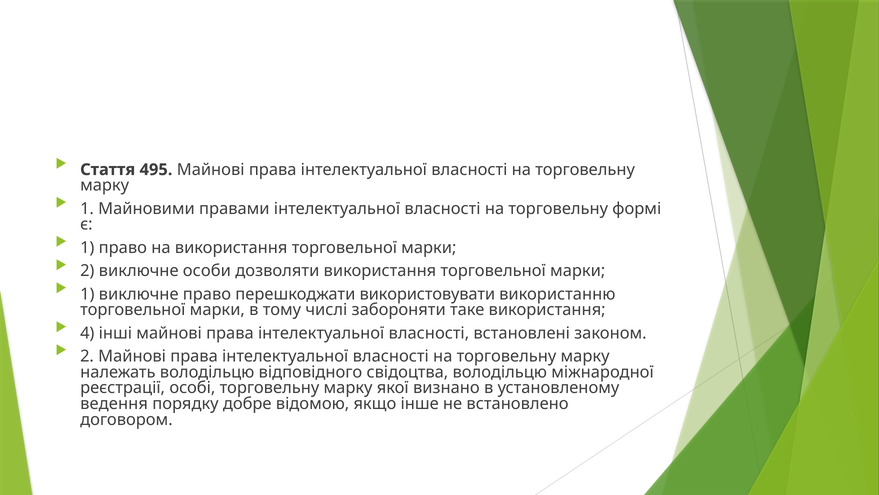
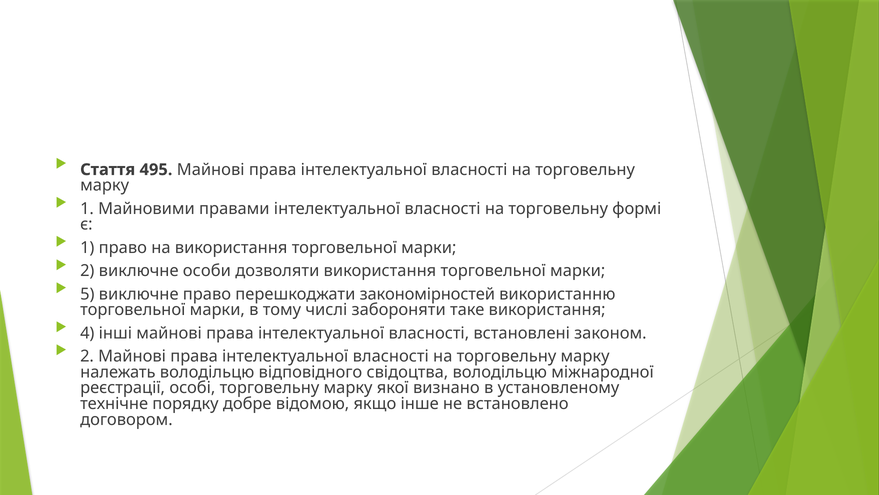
1: 1 -> 5 (87, 294)
використовувати: використовувати -> закономірностей (427, 294)
ведення: ведення -> технічне (114, 403)
